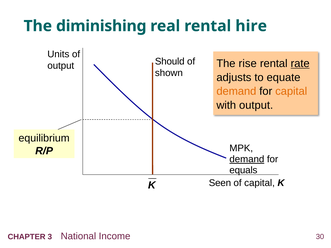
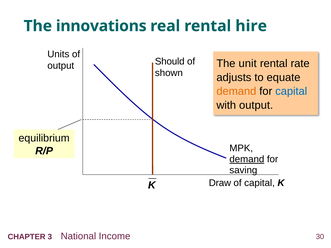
diminishing: diminishing -> innovations (101, 26)
rise: rise -> unit (248, 64)
rate underline: present -> none (300, 64)
capital colour: orange -> blue (291, 91)
equals: equals -> saving (243, 170)
Seen: Seen -> Draw (220, 183)
